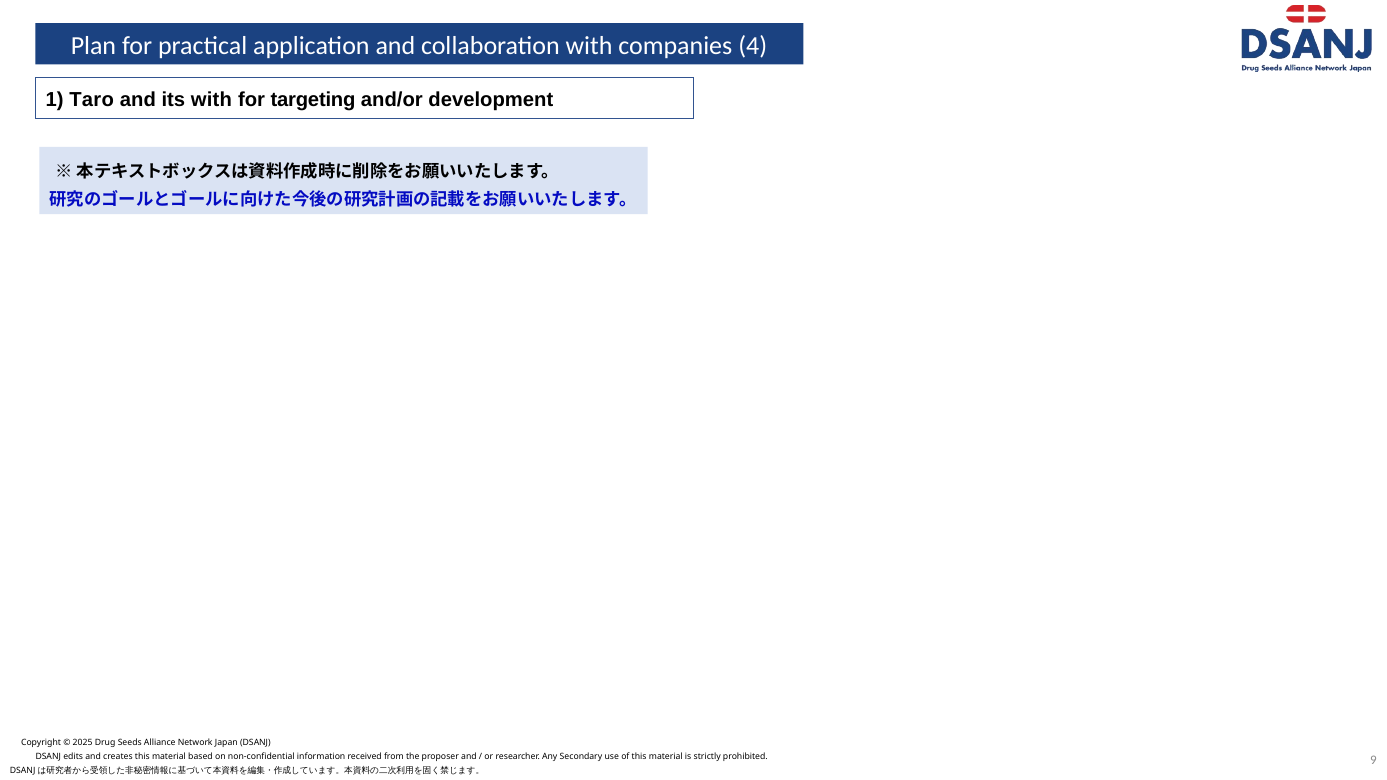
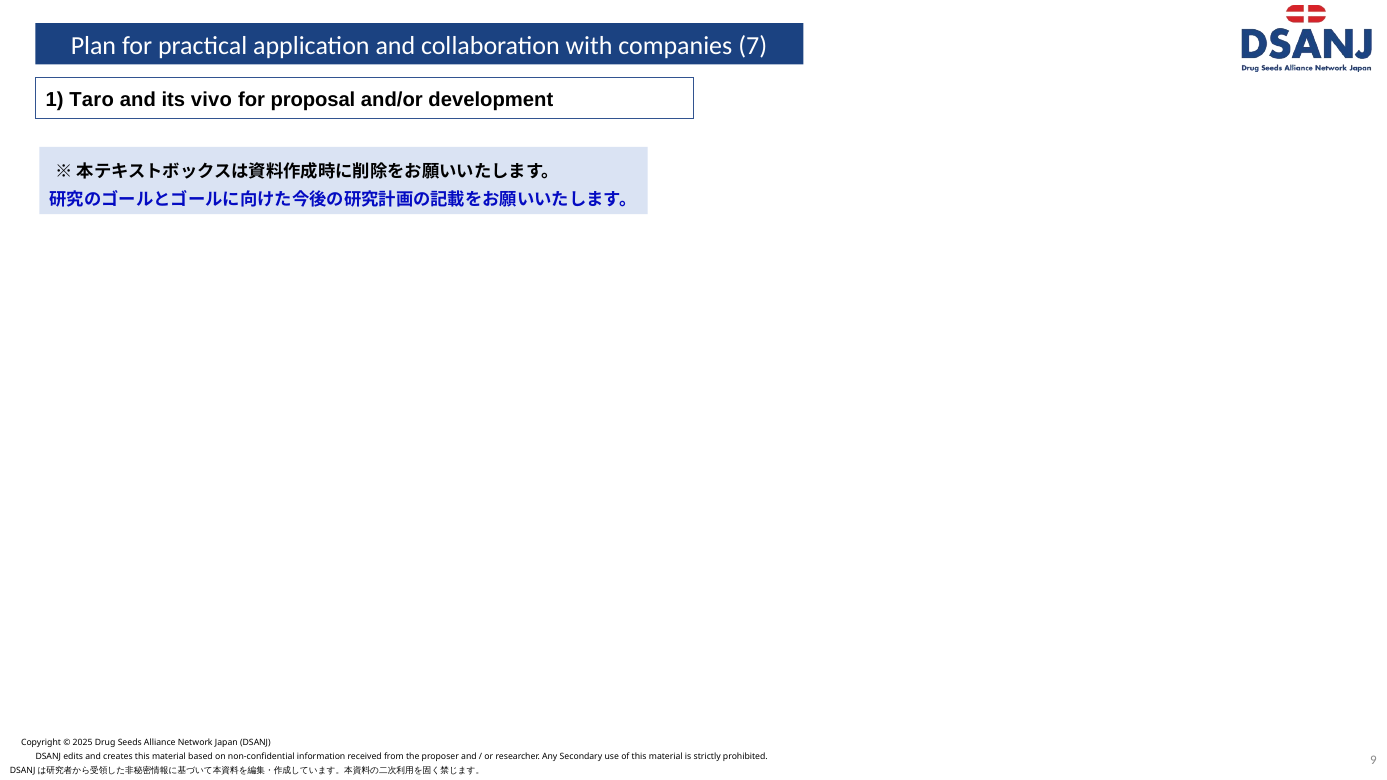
4: 4 -> 7 (753, 46)
its with: with -> vivo (211, 100)
targeting: targeting -> proposal (313, 100)
